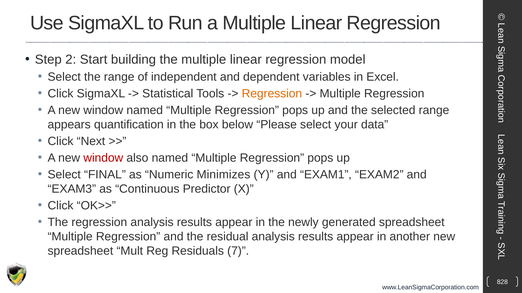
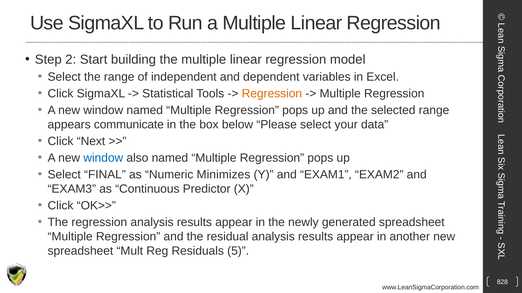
quantification: quantification -> communicate (129, 125)
window colour: red -> blue (103, 158)
7: 7 -> 5 (238, 251)
